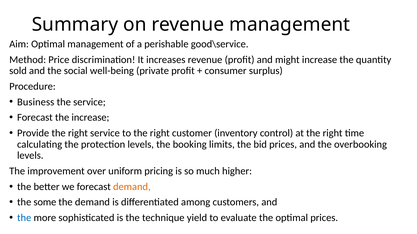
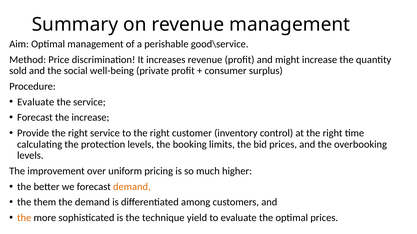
Business: Business -> Evaluate (36, 102)
some: some -> them (45, 203)
the colour: blue -> orange (24, 218)
